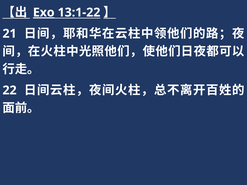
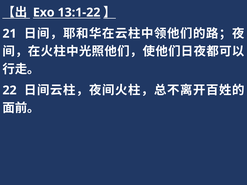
Exo underline: present -> none (44, 12)
